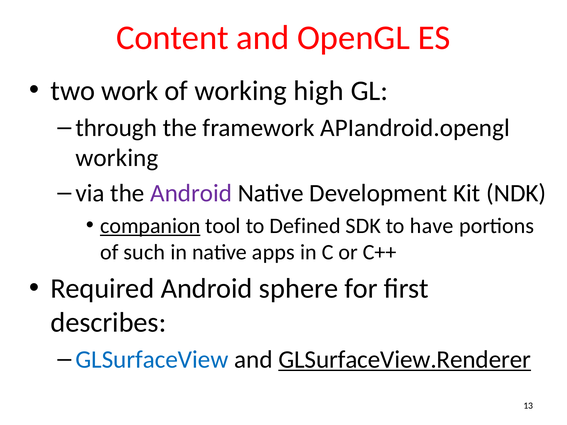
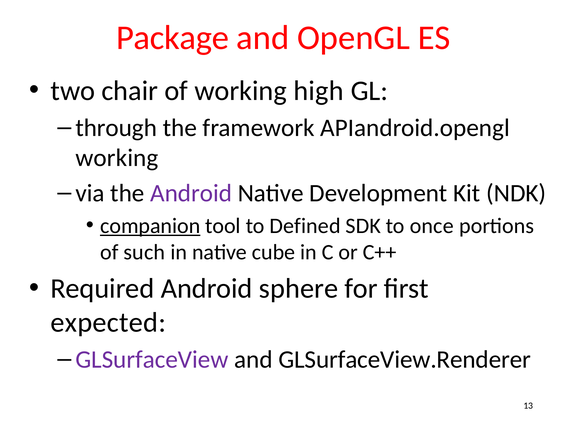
Content: Content -> Package (172, 38)
work: work -> chair (130, 91)
have: have -> once (432, 226)
apps: apps -> cube (274, 252)
describes: describes -> expected (108, 323)
GLSurfaceView colour: blue -> purple (152, 360)
GLSurfaceView.Renderer underline: present -> none (405, 360)
